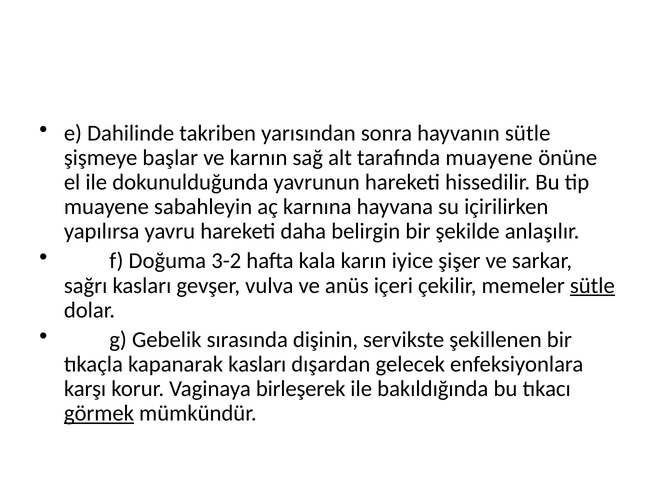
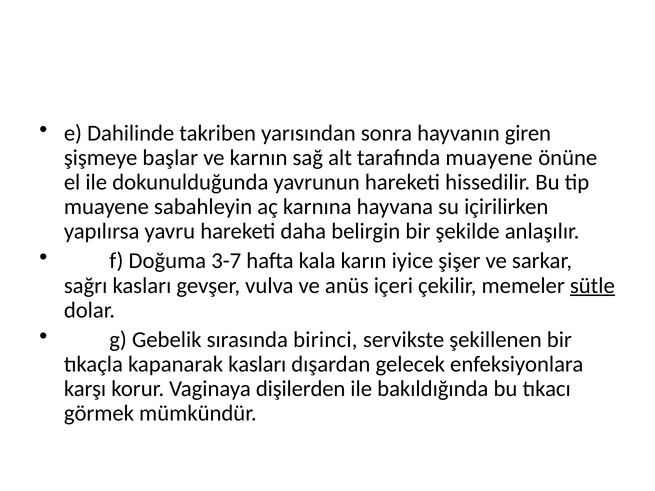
hayvanın sütle: sütle -> giren (528, 133)
3-2: 3-2 -> 3-7 (226, 261)
dişinin: dişinin -> birinci (325, 340)
birleşerek: birleşerek -> dişilerden (301, 389)
görmek underline: present -> none (99, 414)
